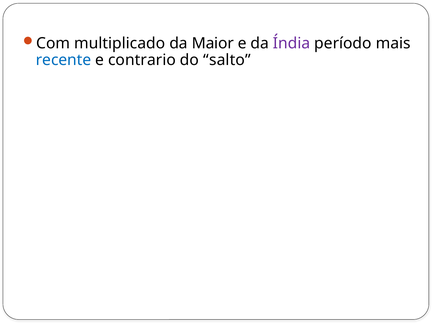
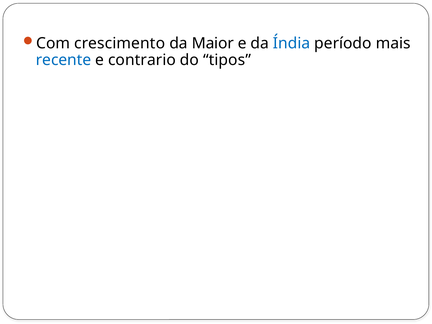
multiplicado: multiplicado -> crescimento (120, 43)
Índia colour: purple -> blue (292, 43)
salto: salto -> tipos (227, 60)
